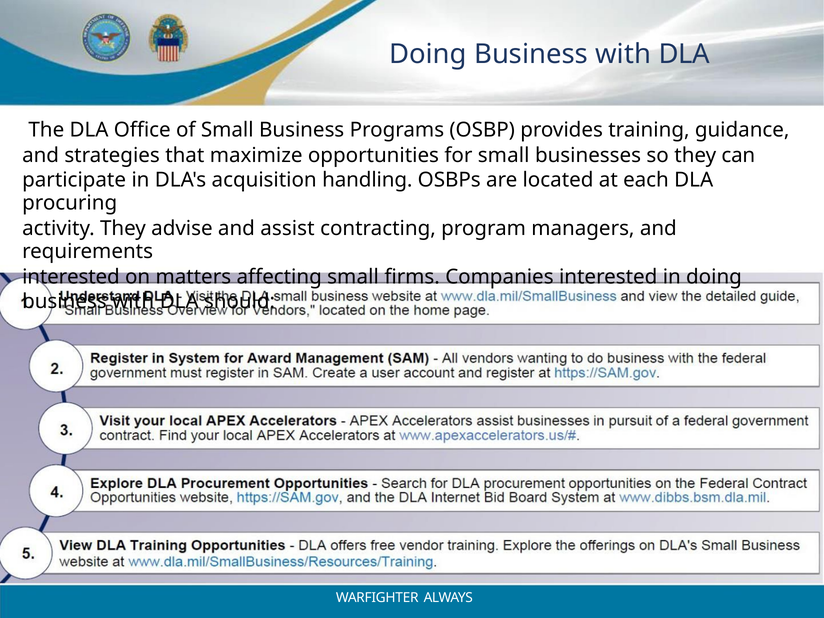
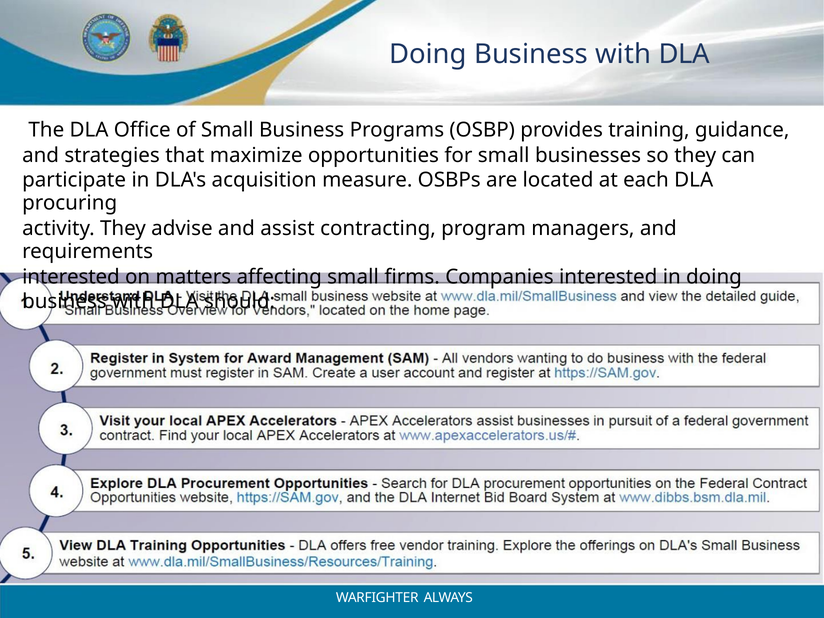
handling: handling -> measure (367, 180)
